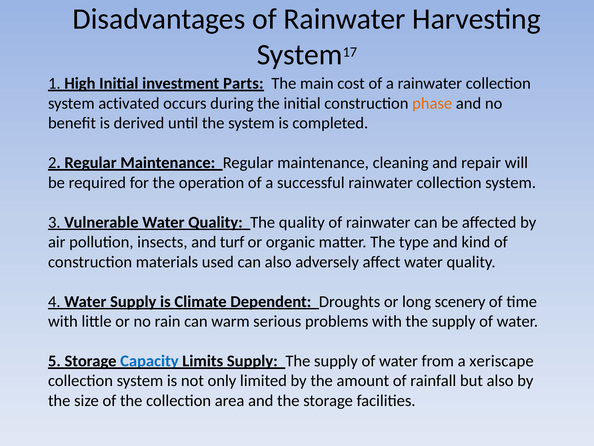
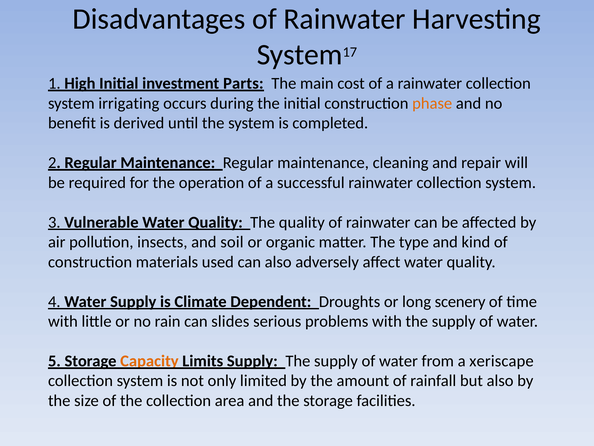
activated: activated -> irrigating (129, 103)
turf: turf -> soil (232, 242)
warm: warm -> slides (230, 321)
Capacity colour: blue -> orange (149, 361)
